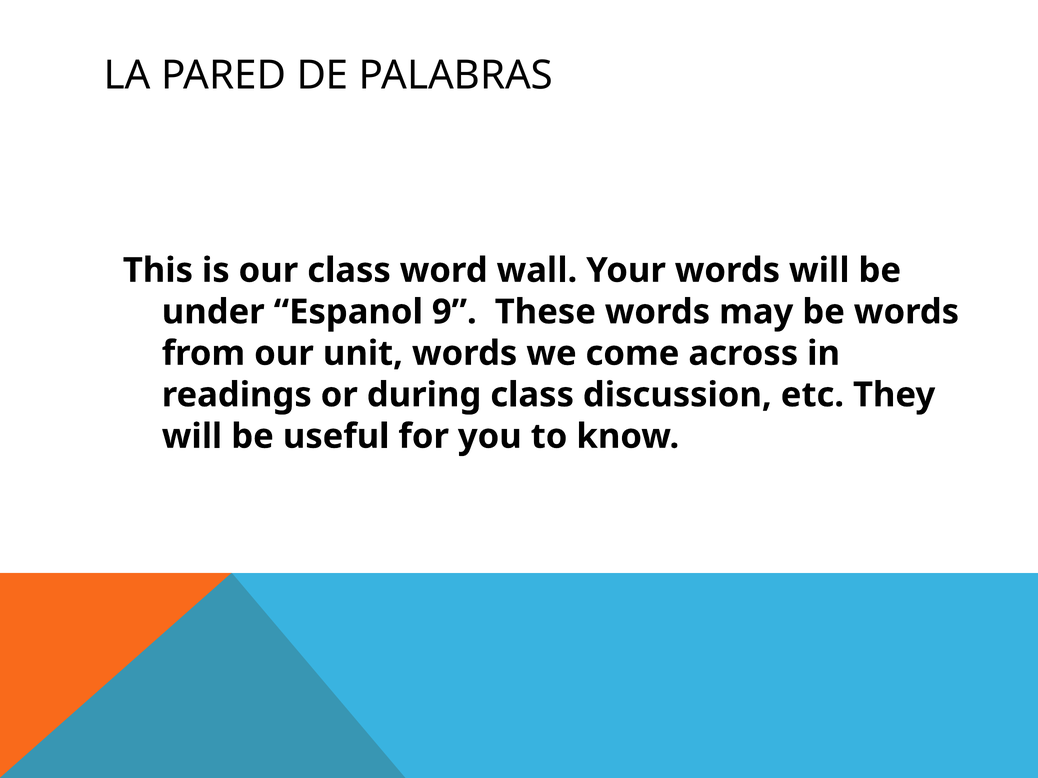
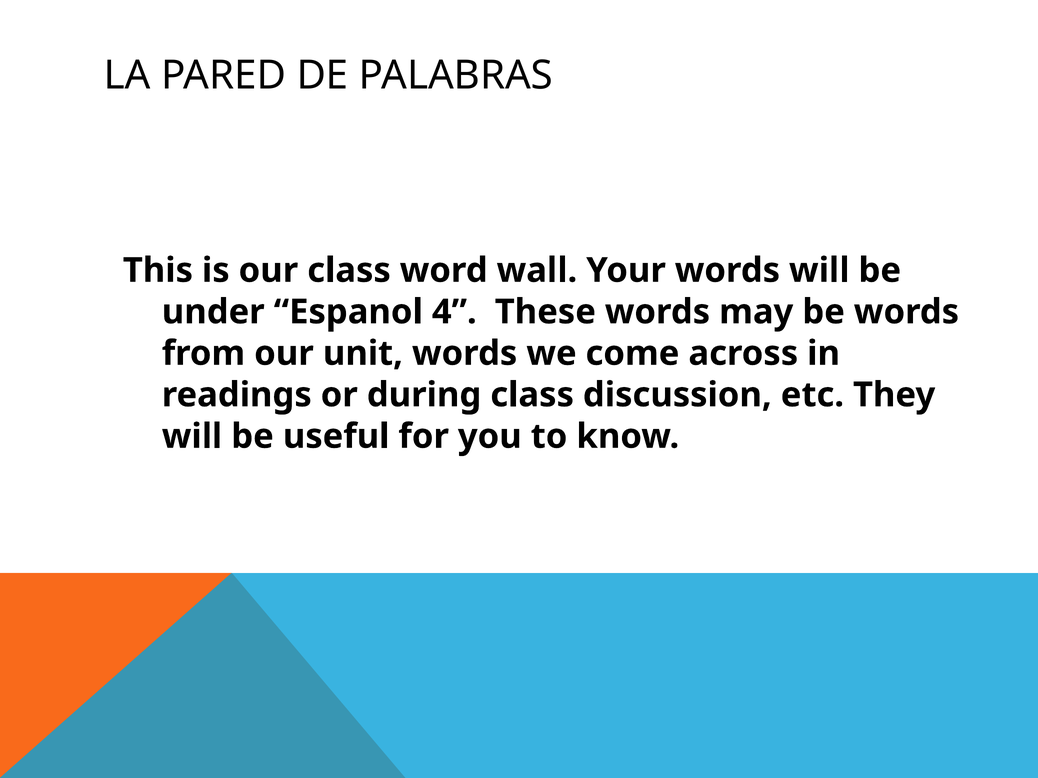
9: 9 -> 4 (454, 312)
